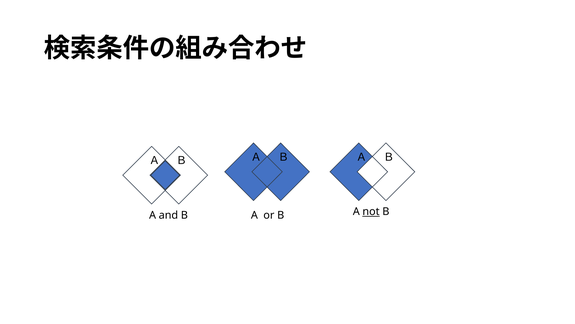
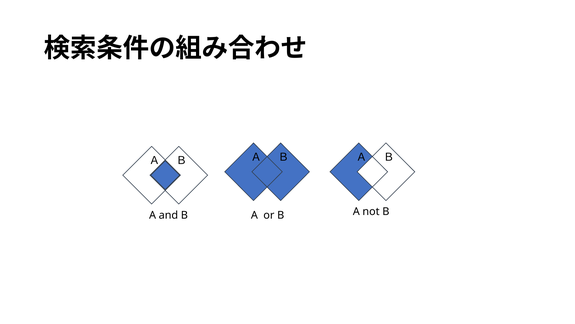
not underline: present -> none (371, 211)
